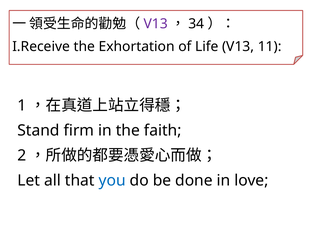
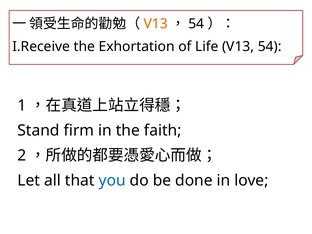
V13 colour: purple -> orange (156, 24)
34: 34 -> 54 (196, 24)
V13 11: 11 -> 54 (270, 46)
